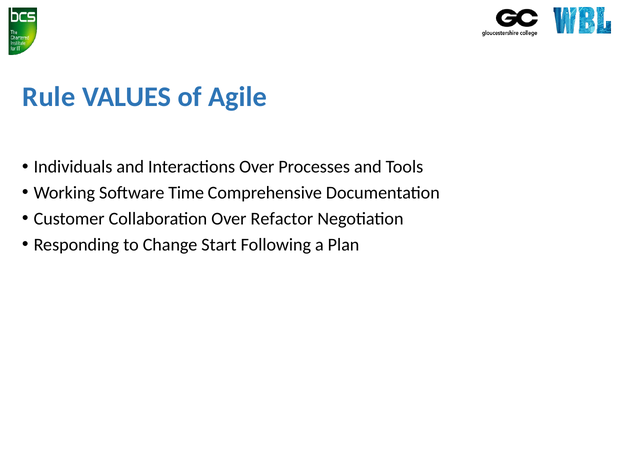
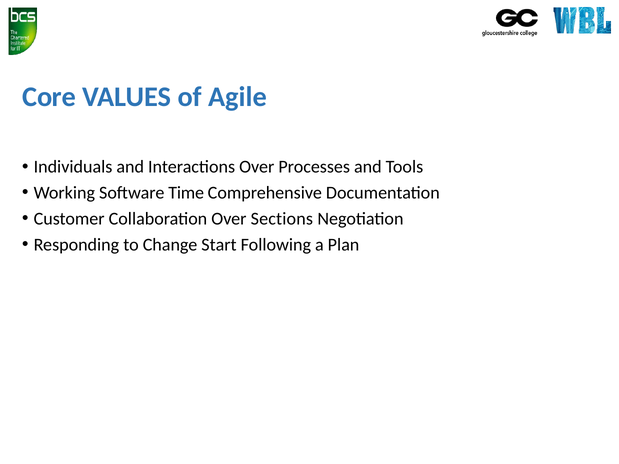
Rule: Rule -> Core (49, 97)
Refactor: Refactor -> Sections (282, 219)
